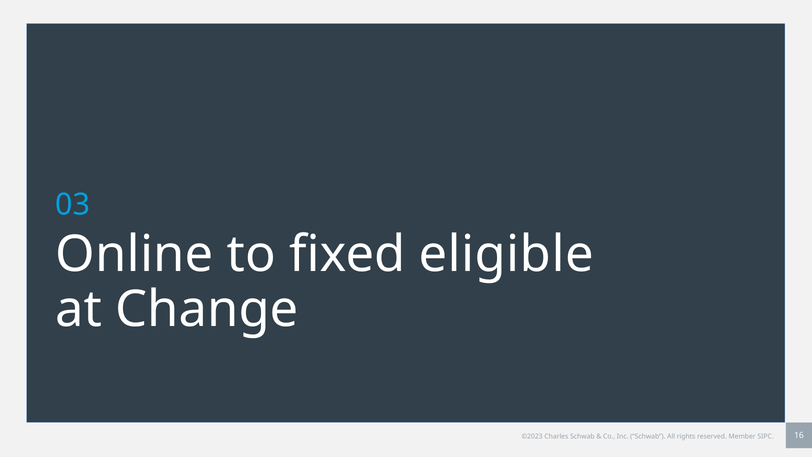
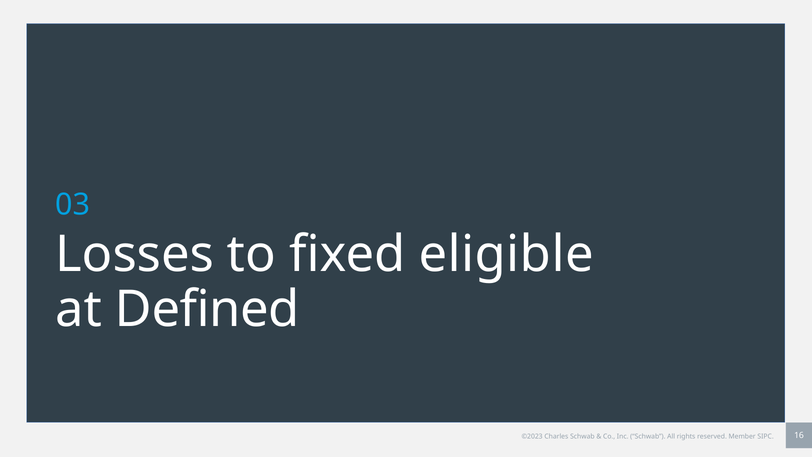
Online: Online -> Losses (135, 254)
Change: Change -> Defined (207, 309)
